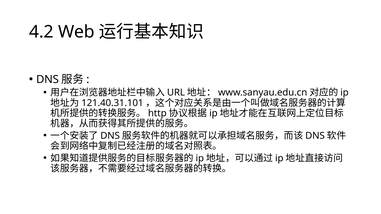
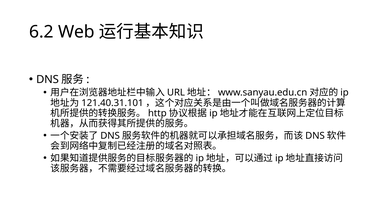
4.2: 4.2 -> 6.2 (41, 32)
